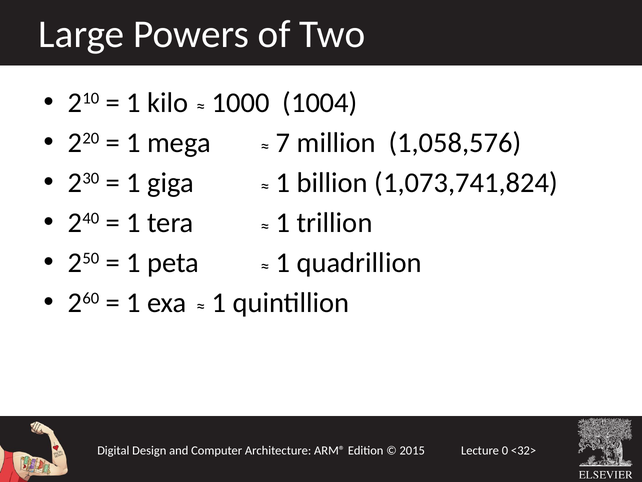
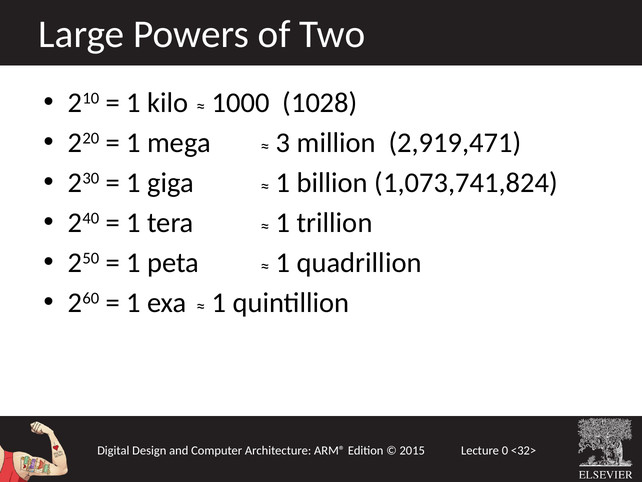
1004: 1004 -> 1028 (320, 103)
7: 7 -> 3 (283, 143)
1,058,576: 1,058,576 -> 2,919,471 (455, 143)
